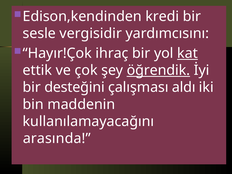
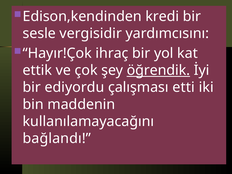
kat underline: present -> none (187, 53)
desteğini: desteğini -> ediyordu (74, 87)
aldı: aldı -> etti (184, 87)
arasında: arasında -> bağlandı (57, 138)
